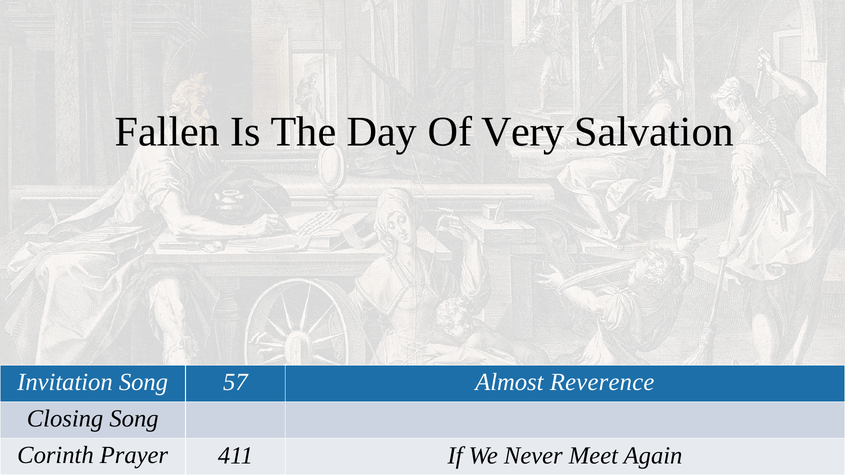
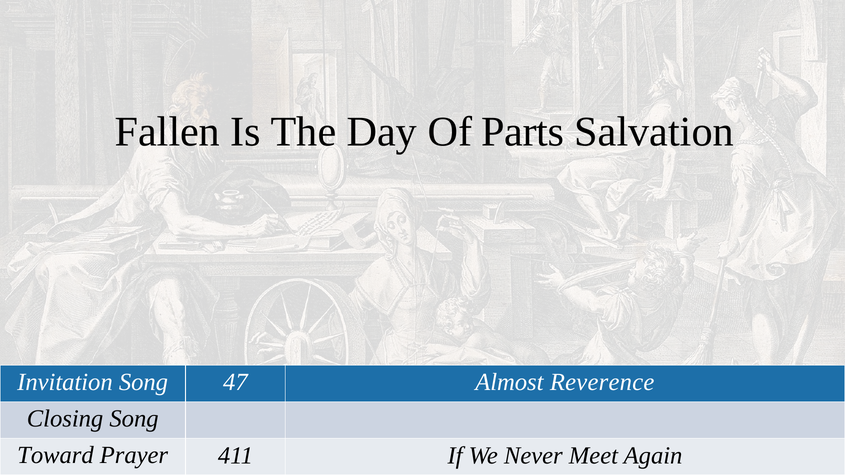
Very: Very -> Parts (523, 132)
57: 57 -> 47 (235, 383)
Corinth: Corinth -> Toward (55, 456)
